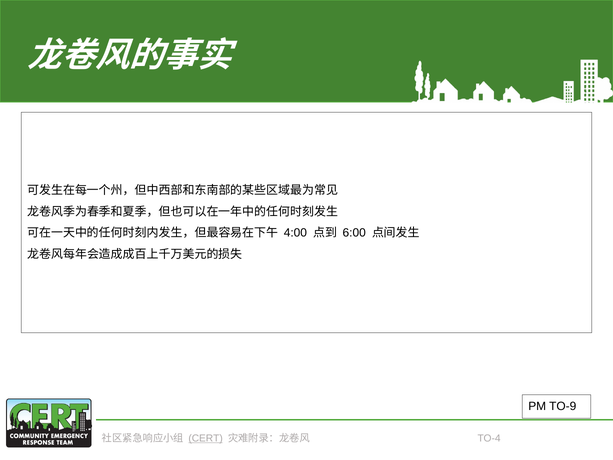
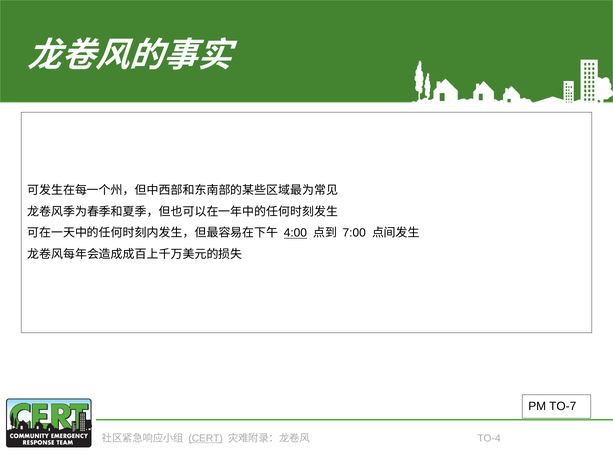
4:00 underline: none -> present (295, 233)
6:00: 6:00 -> 7:00 (354, 233)
TO-9: TO-9 -> TO-7 (563, 406)
